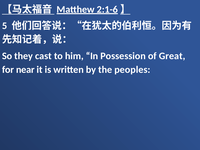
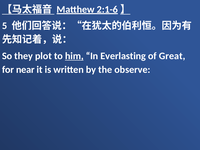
cast: cast -> plot (43, 56)
him underline: none -> present (74, 56)
Possession: Possession -> Everlasting (123, 56)
peoples: peoples -> observe (132, 70)
